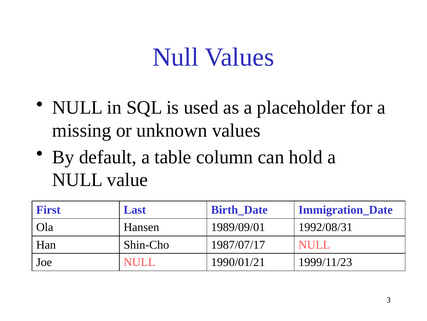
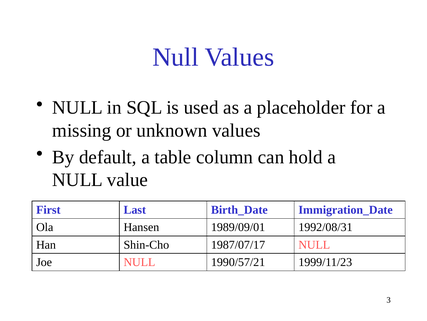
1990/01/21: 1990/01/21 -> 1990/57/21 (238, 262)
